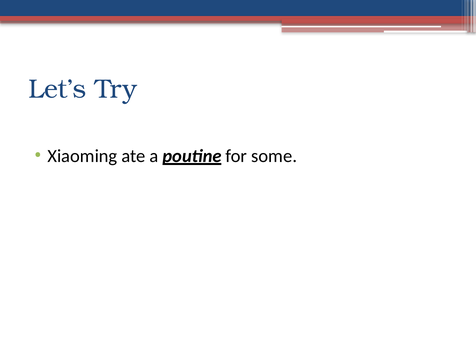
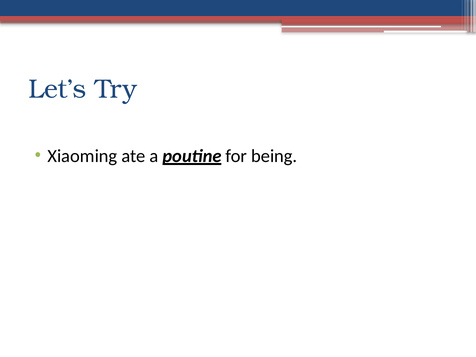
some: some -> being (274, 156)
